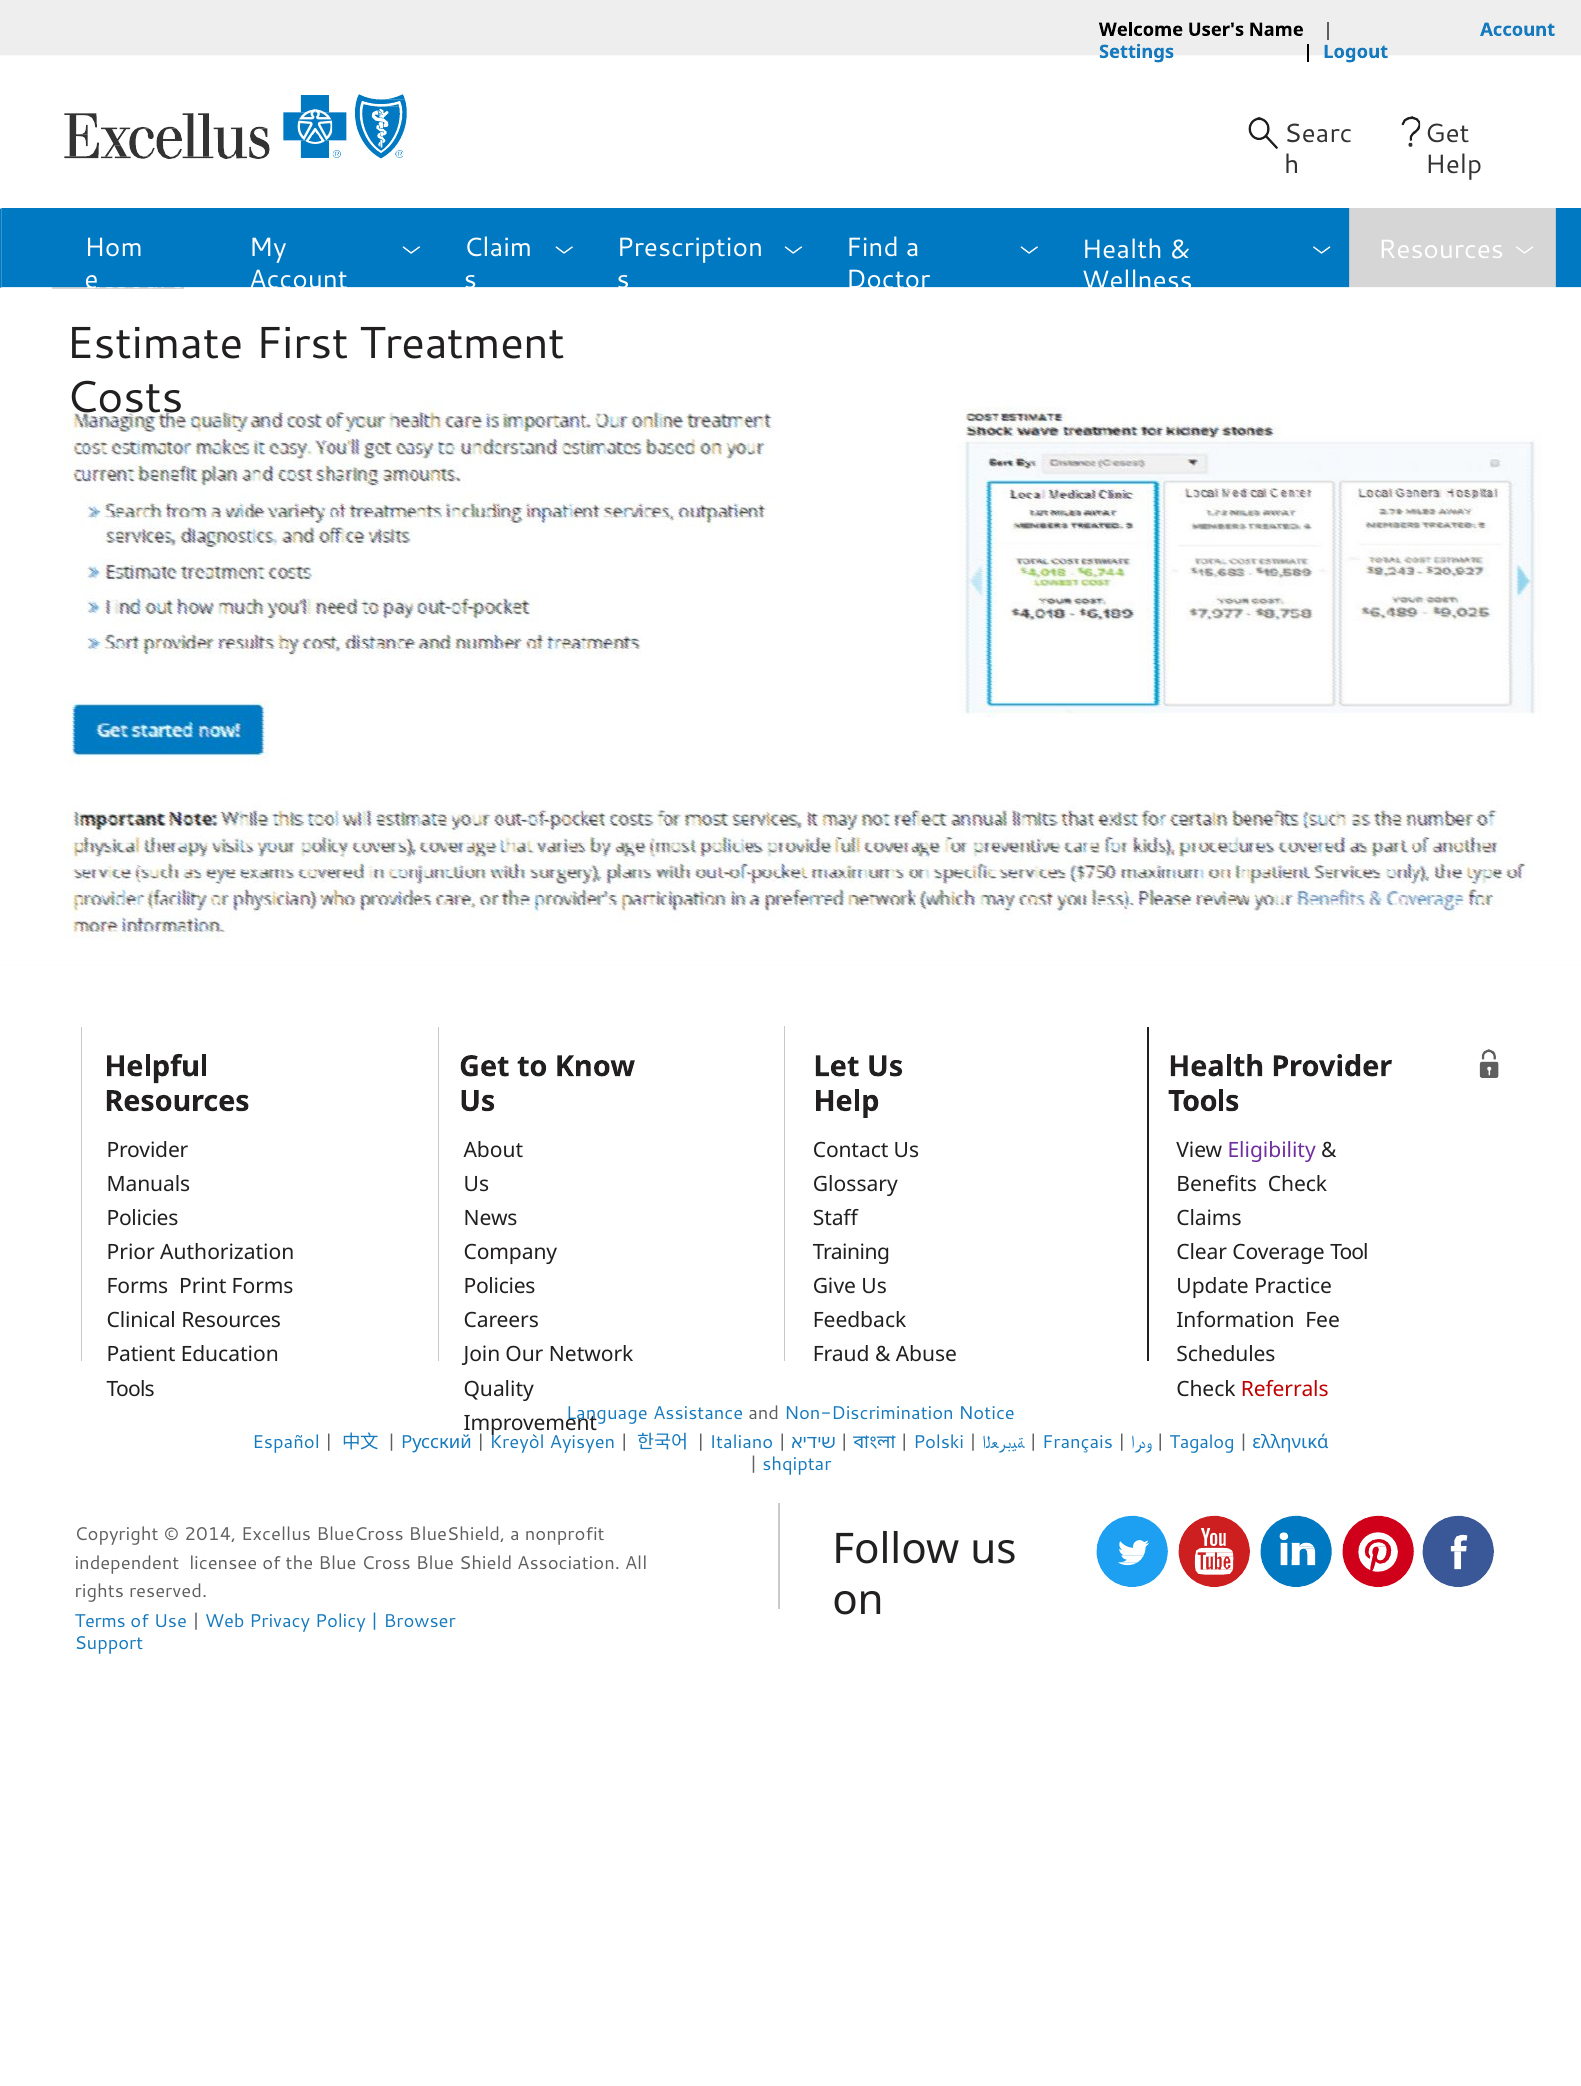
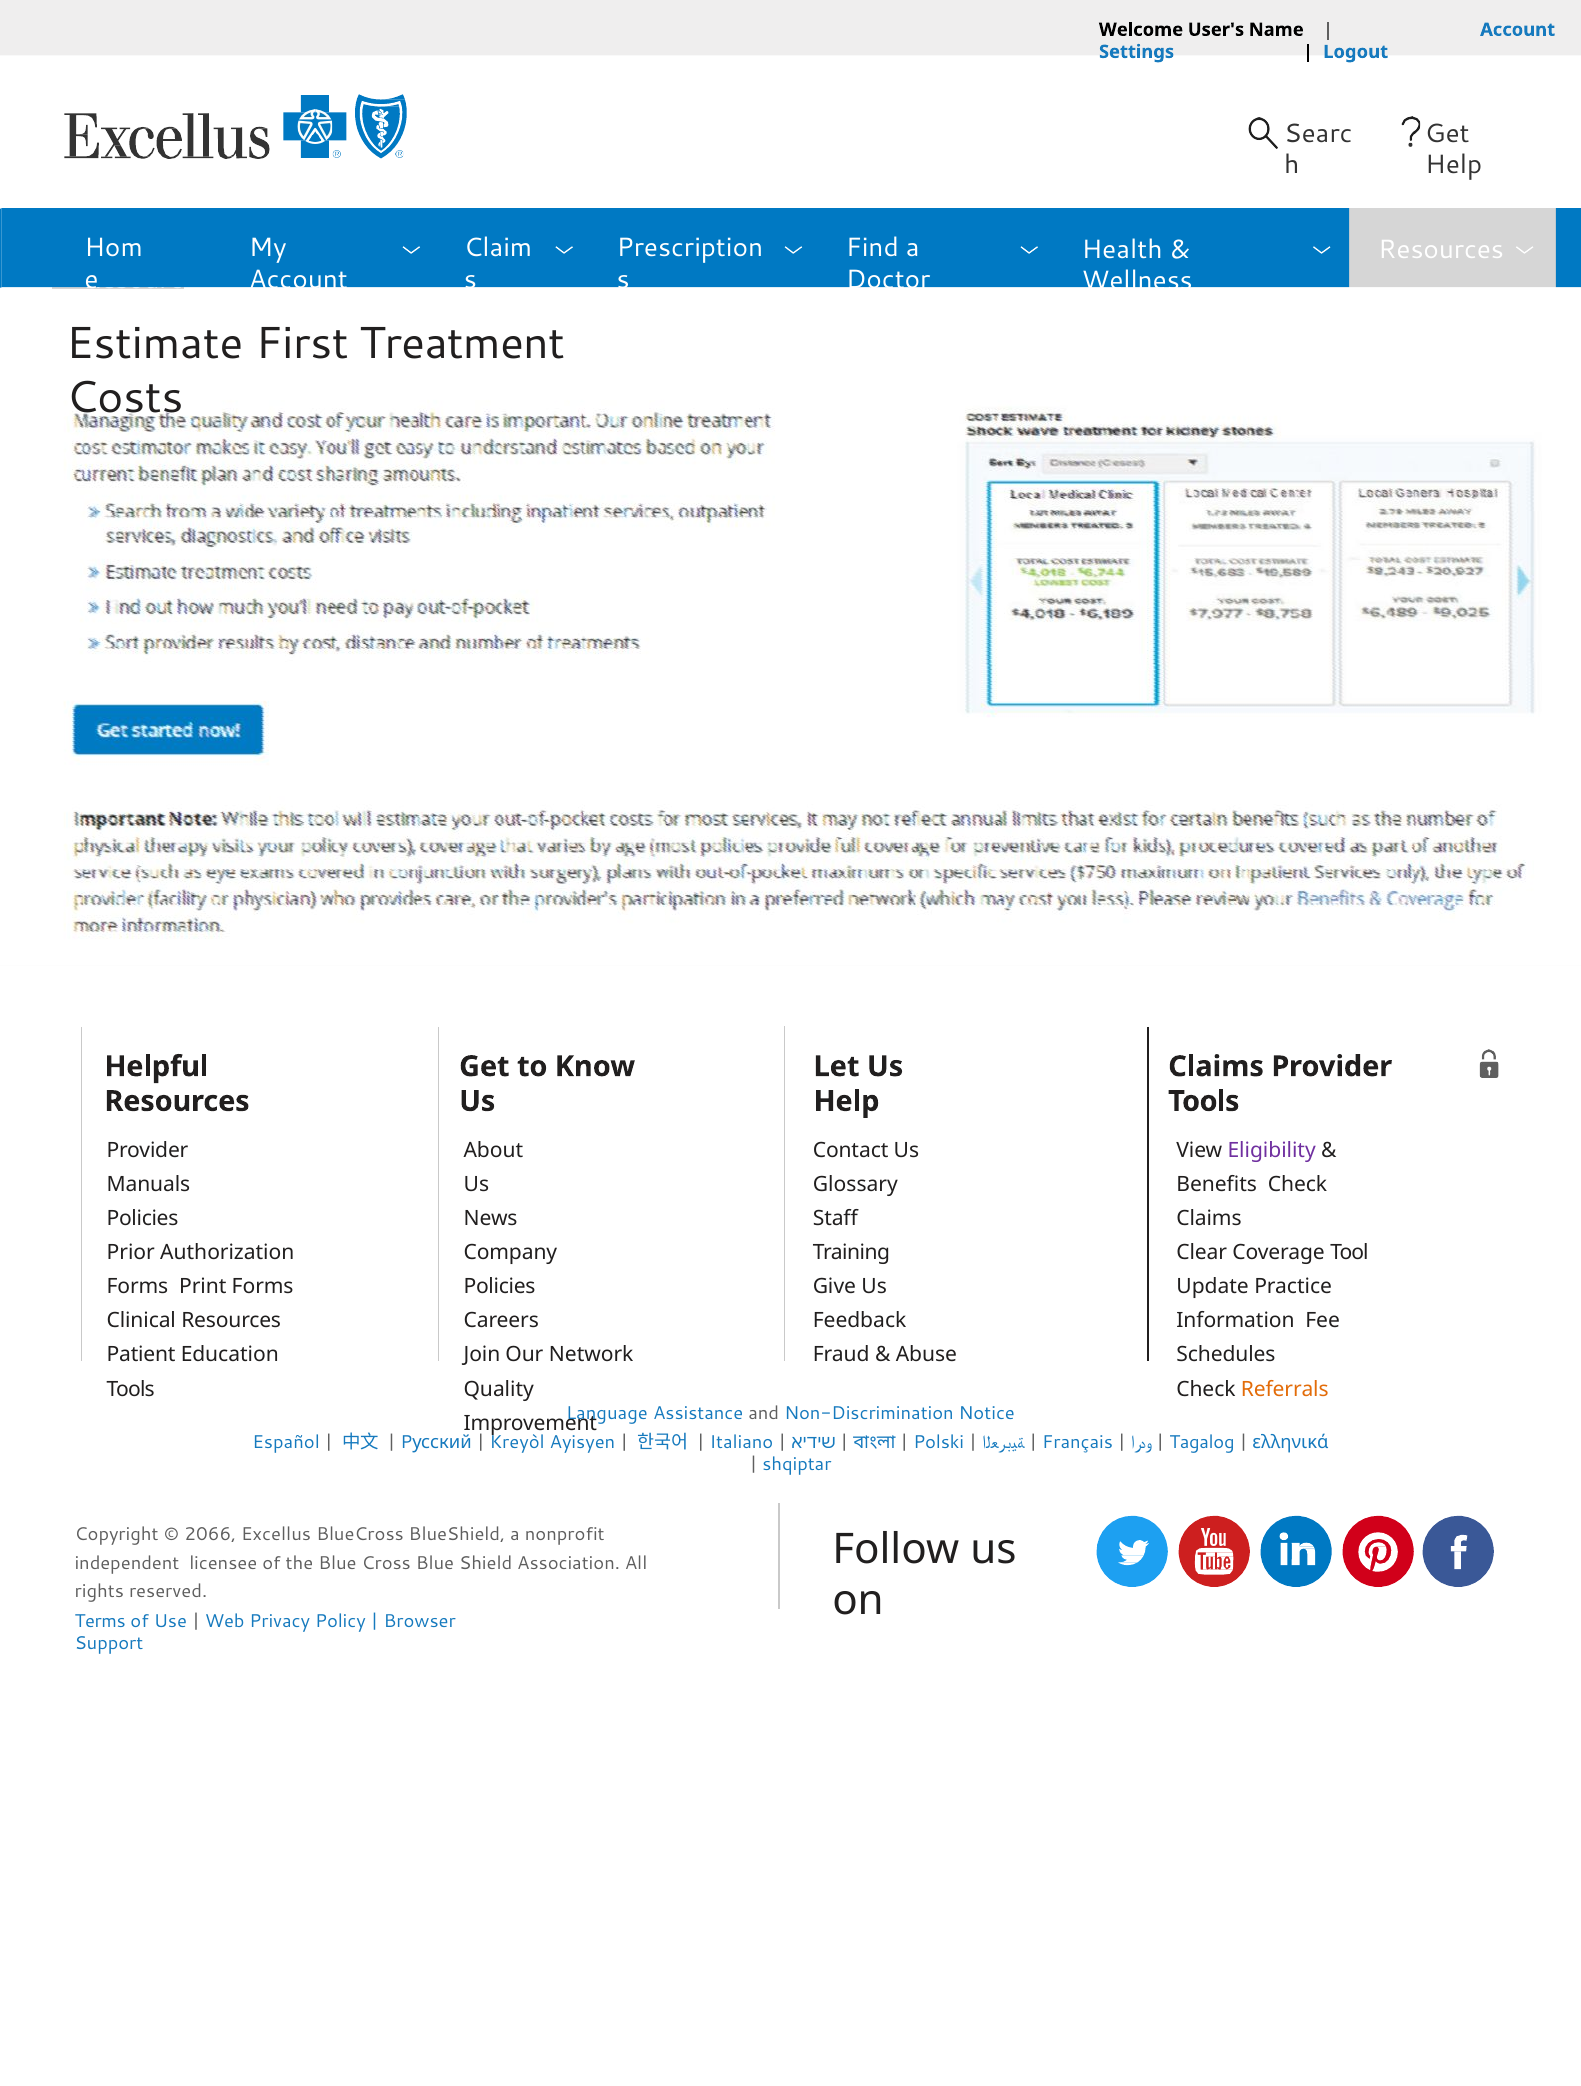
Health: Health -> Claims (1216, 1066)
Referrals colour: red -> orange (1285, 1389)
2014: 2014 -> 2066 (210, 1534)
